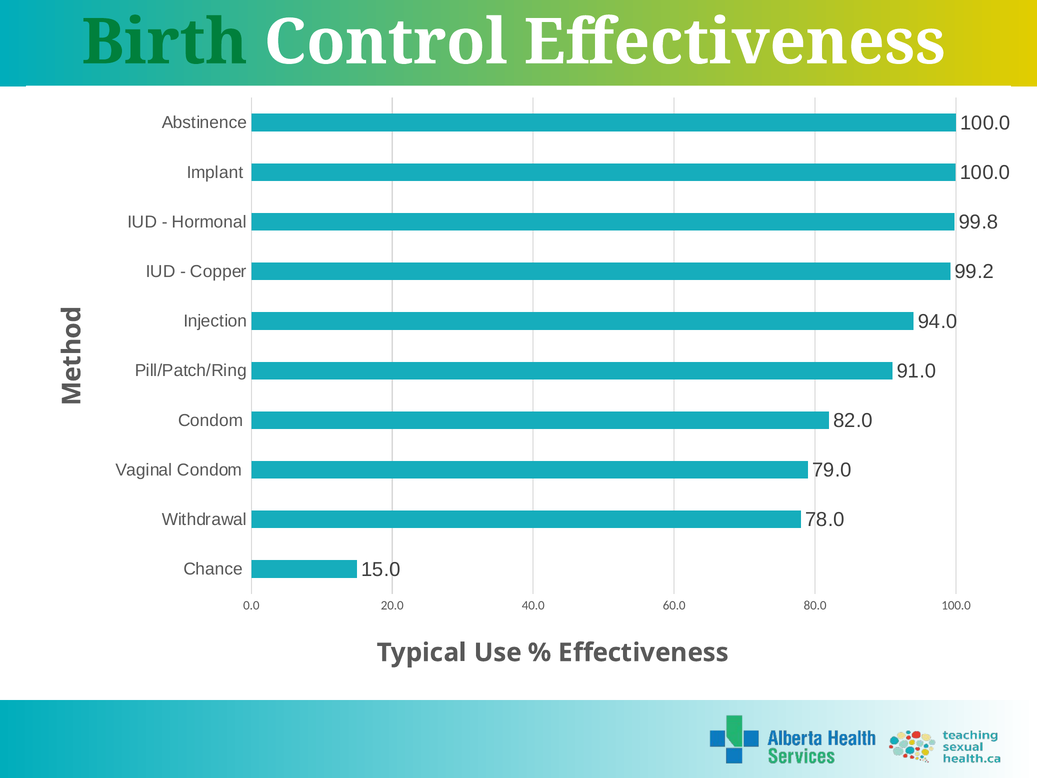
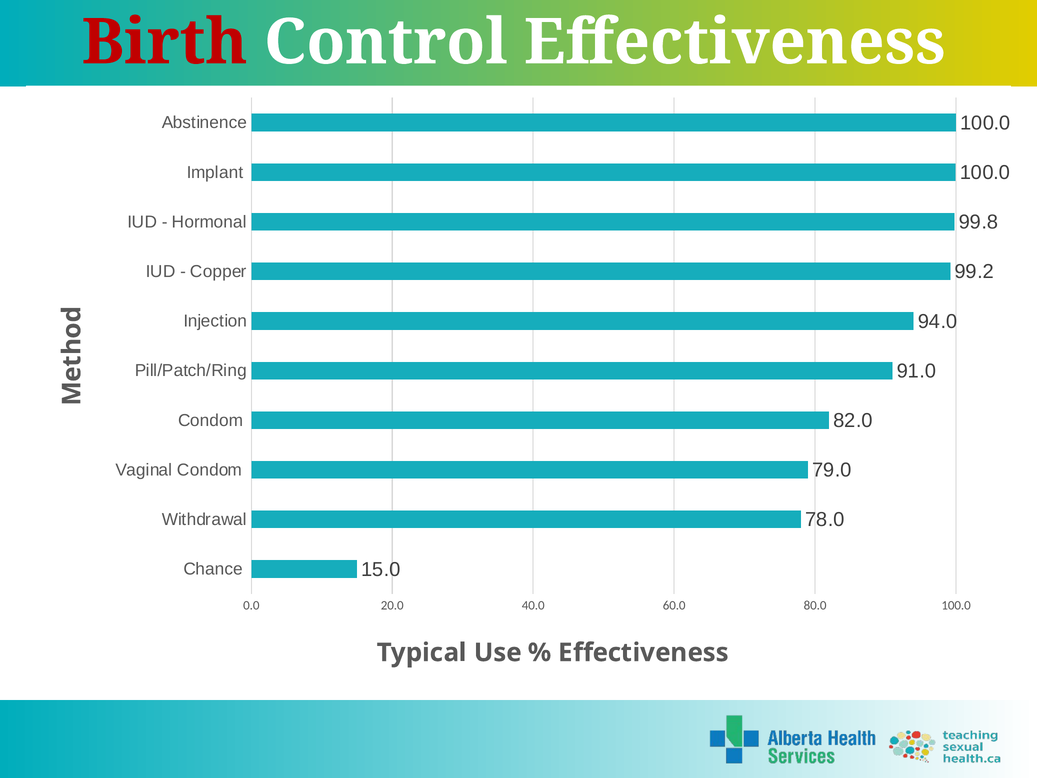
Birth colour: green -> red (165, 42)
